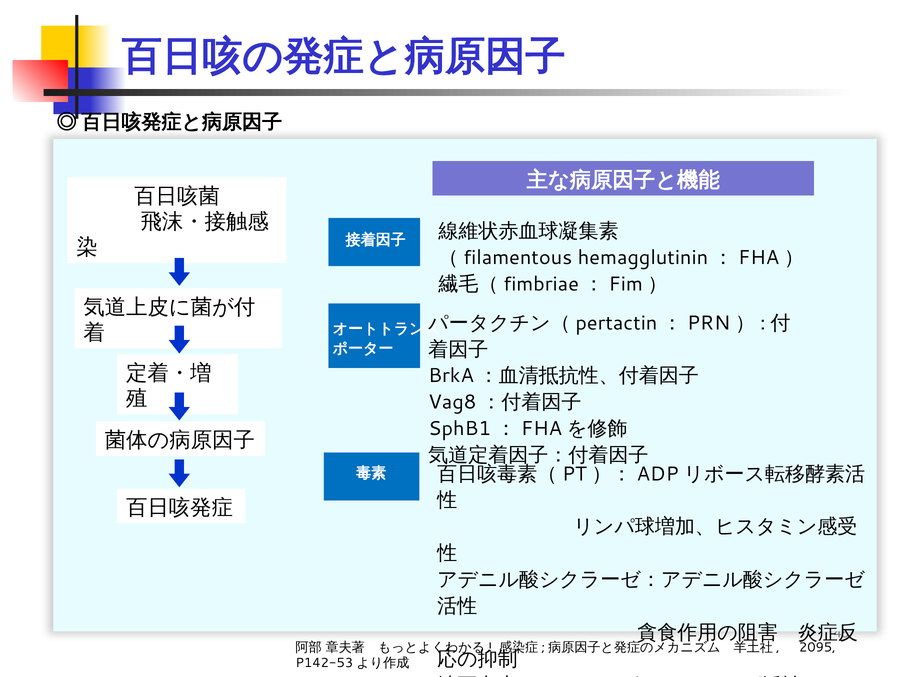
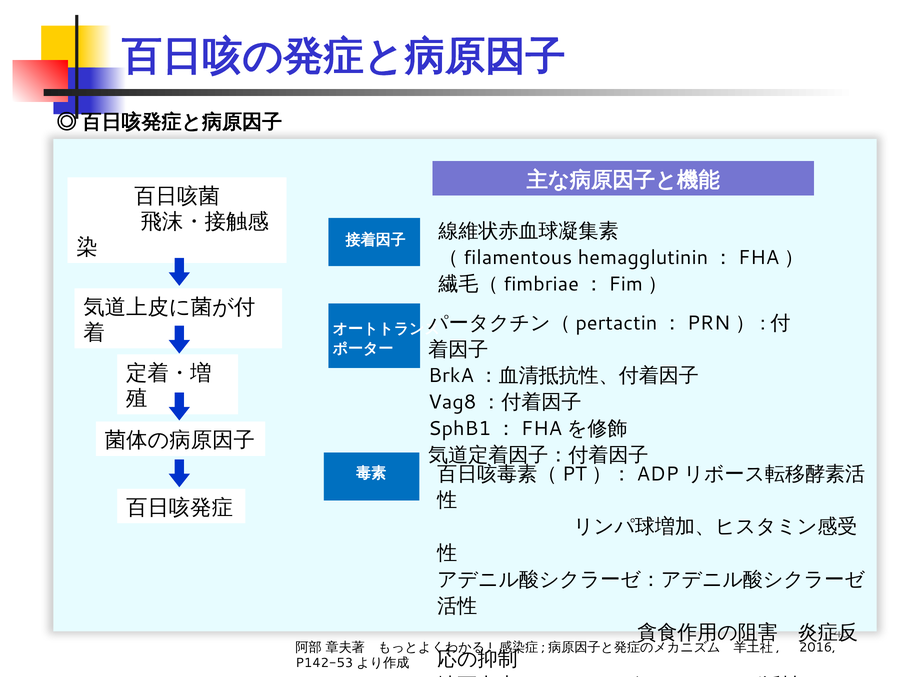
2095: 2095 -> 2016 (817, 648)
